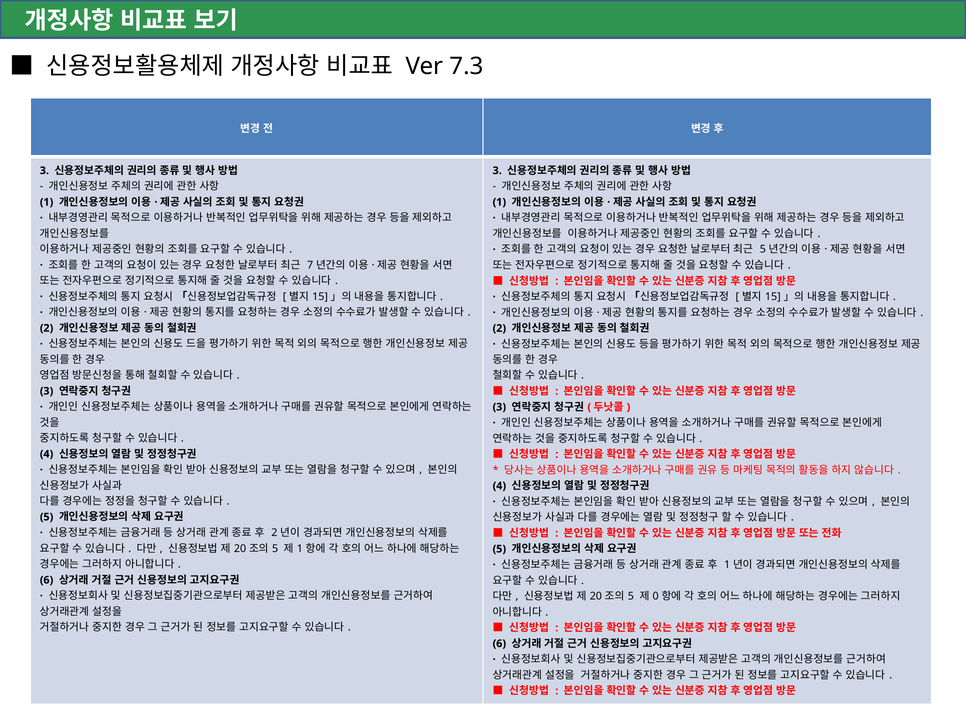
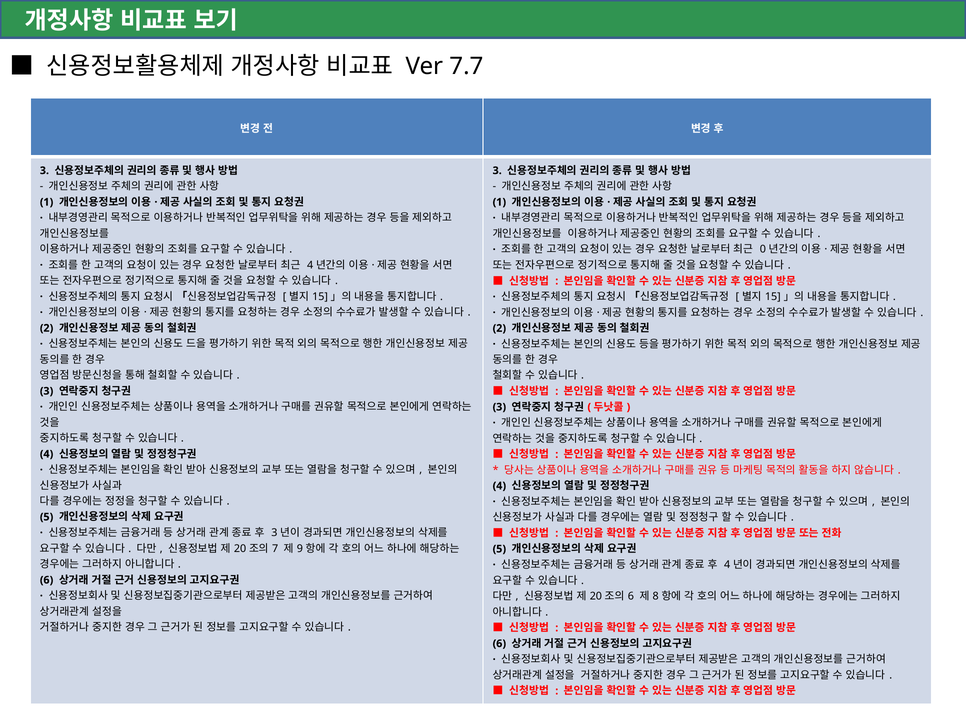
7.3: 7.3 -> 7.7 (466, 66)
5: 5 -> 0 (763, 250)
7: 7 -> 4 (310, 265)
2: 2 -> 3 (274, 533)
5: 5 -> 7 (275, 549)
1: 1 -> 9 (300, 549)
1: 1 -> 4 (727, 565)
5: 5 -> 6 (631, 597)
0: 0 -> 8 (656, 597)
